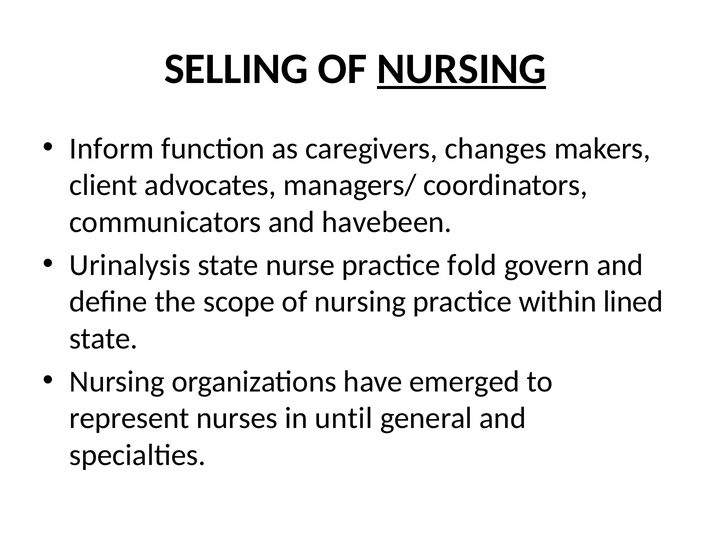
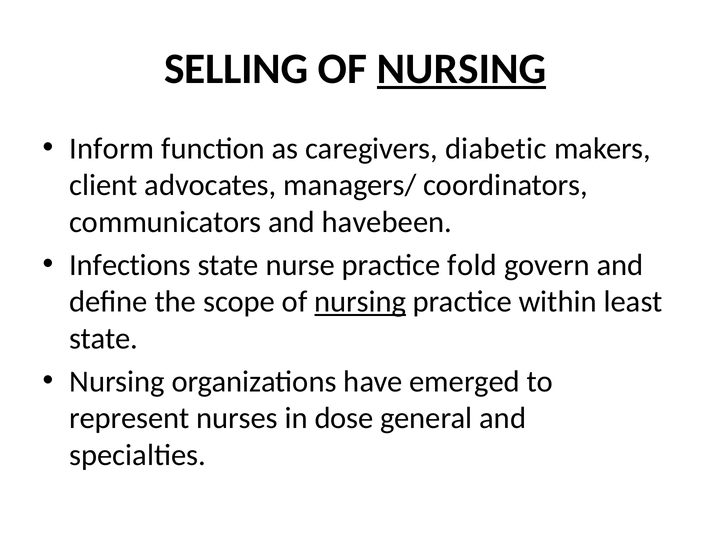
changes: changes -> diabetic (496, 148)
Urinalysis: Urinalysis -> Infections (130, 265)
nursing underline: none -> present (360, 302)
lined: lined -> least (633, 302)
until: until -> dose (344, 418)
